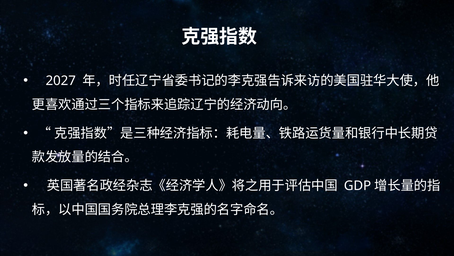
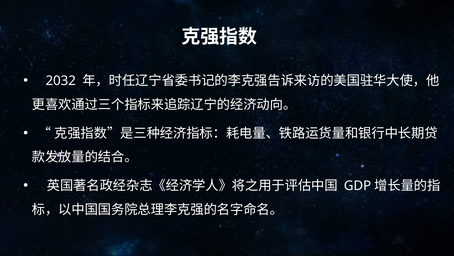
2027: 2027 -> 2032 (61, 81)
